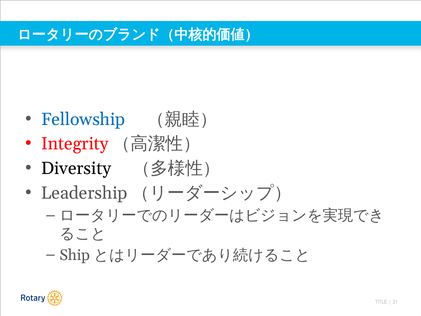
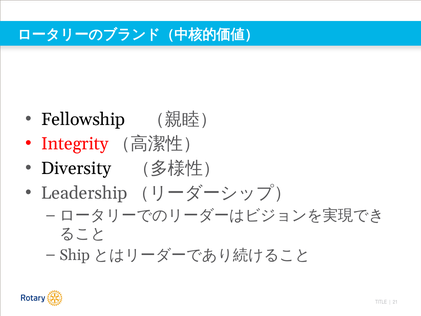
Fellowship colour: blue -> black (83, 119)
